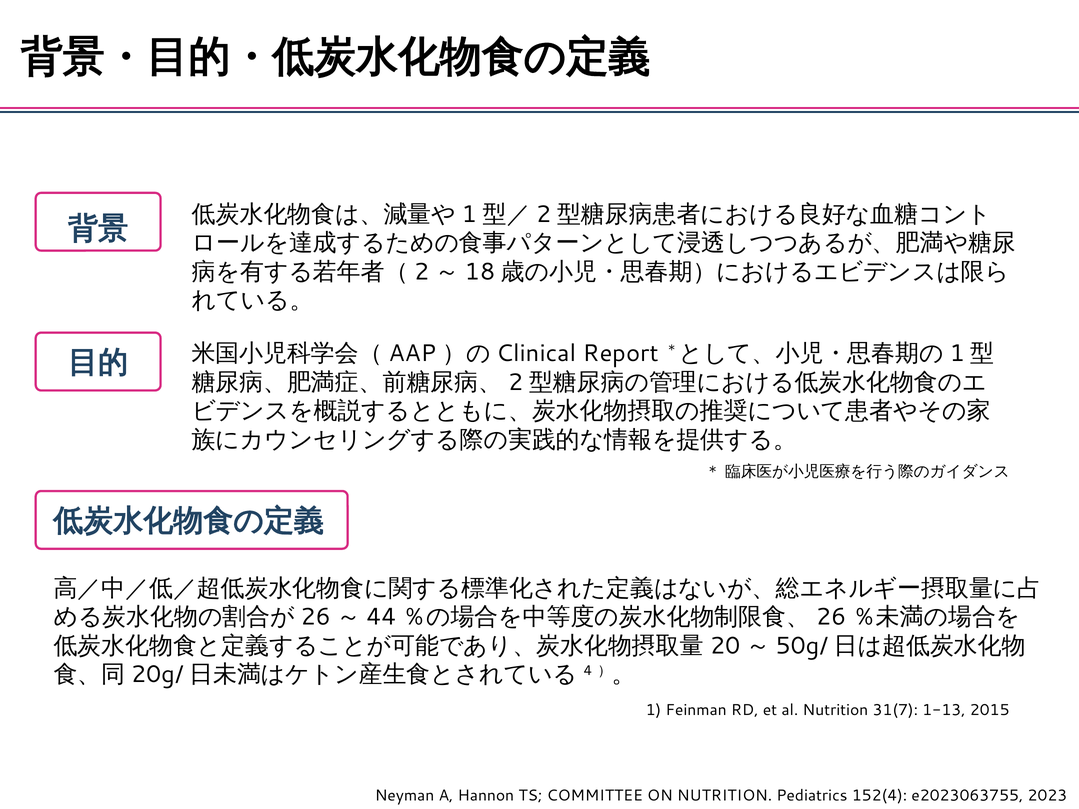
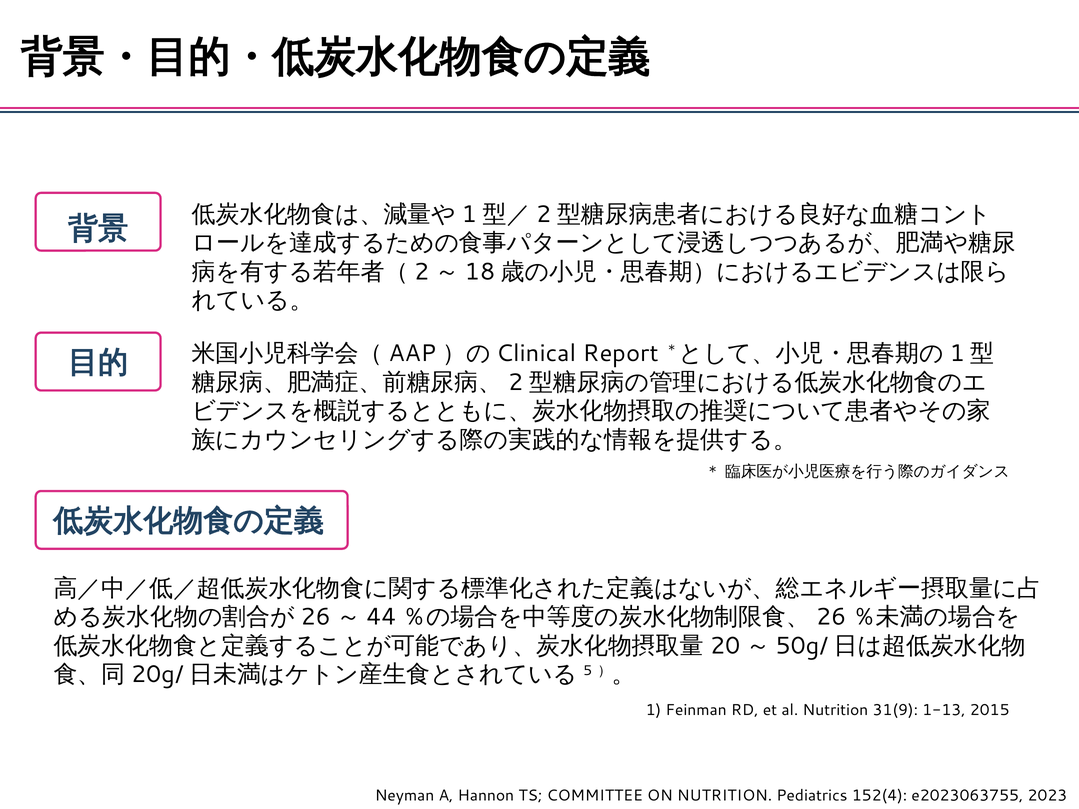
4: 4 -> 5 (588, 671)
31(7: 31(7 -> 31(9 (895, 711)
